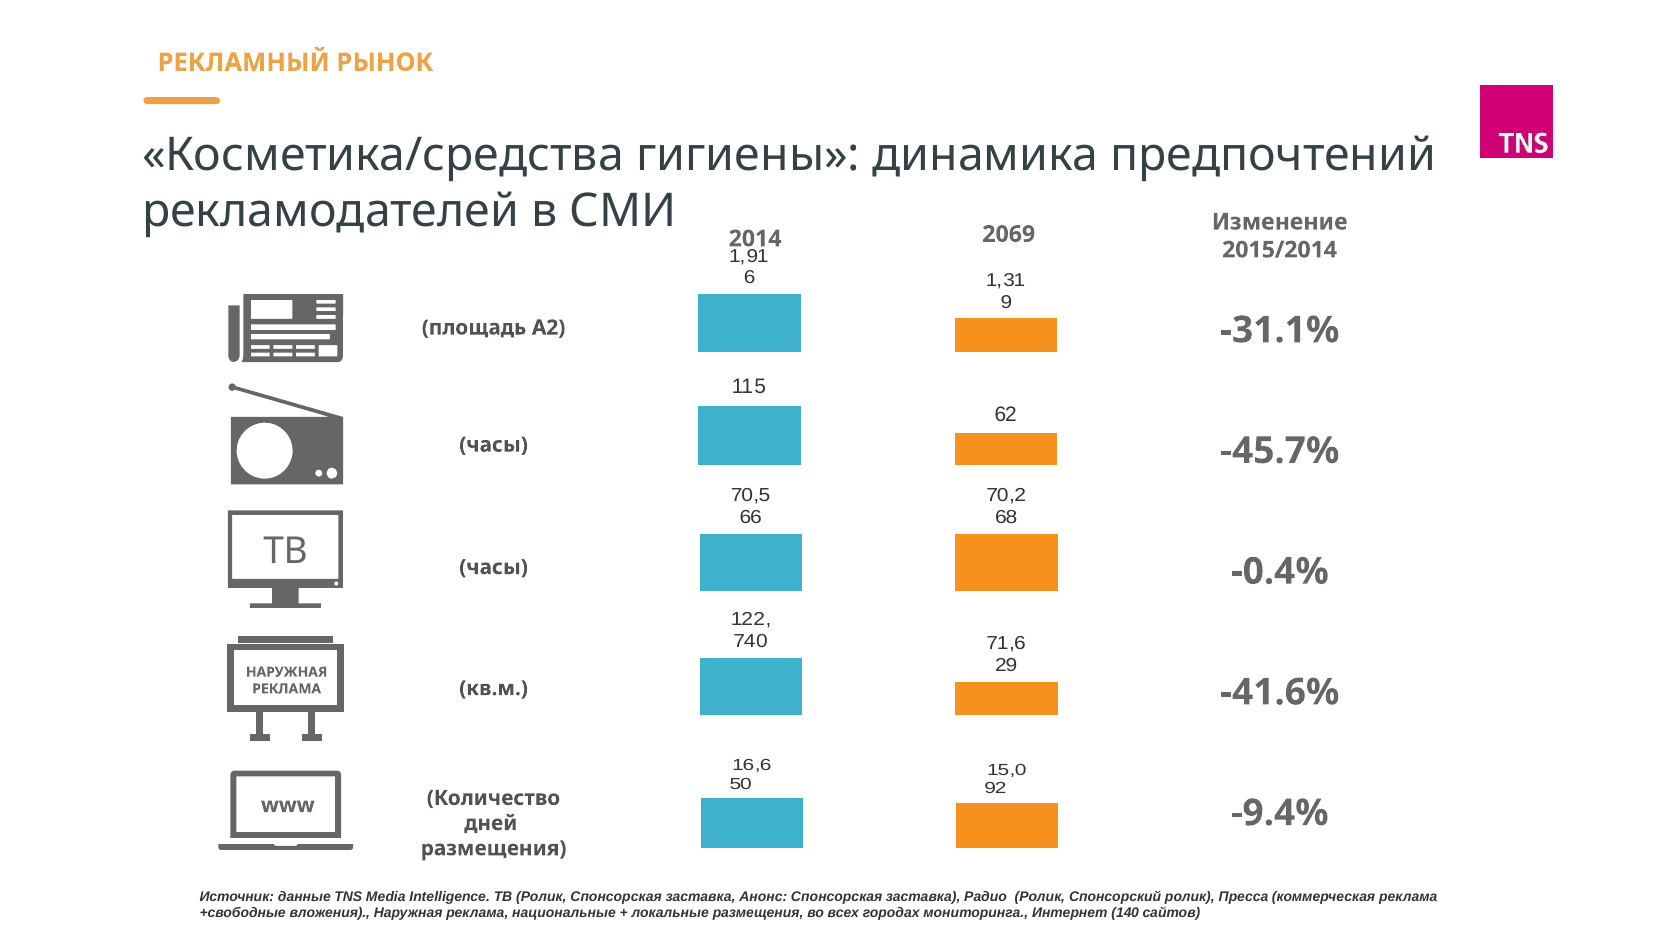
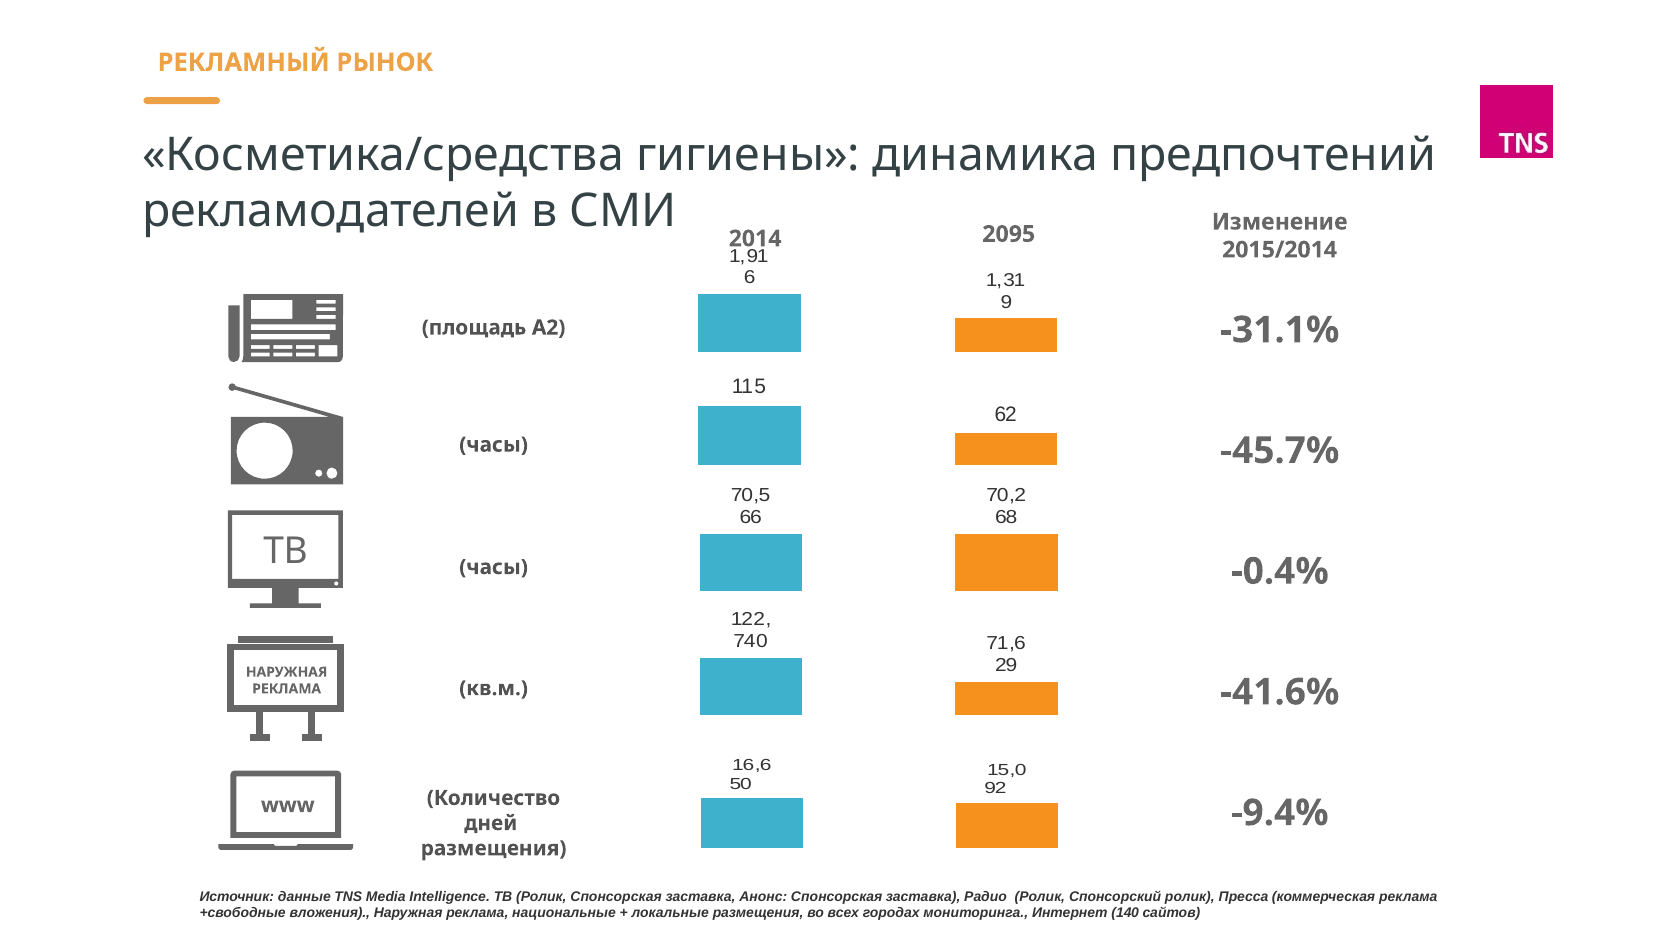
2069: 2069 -> 2095 (1009, 234)
